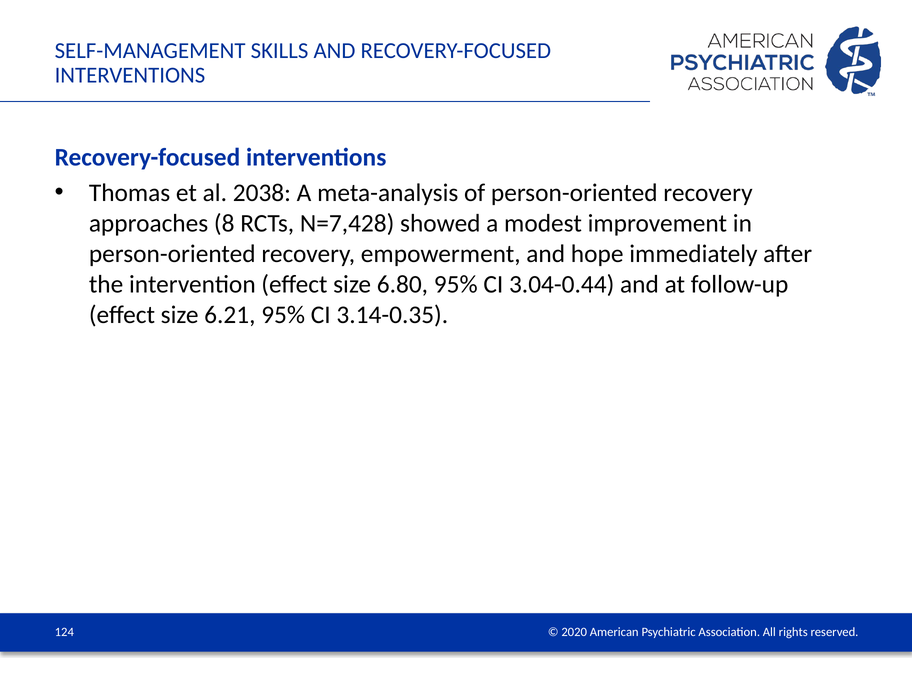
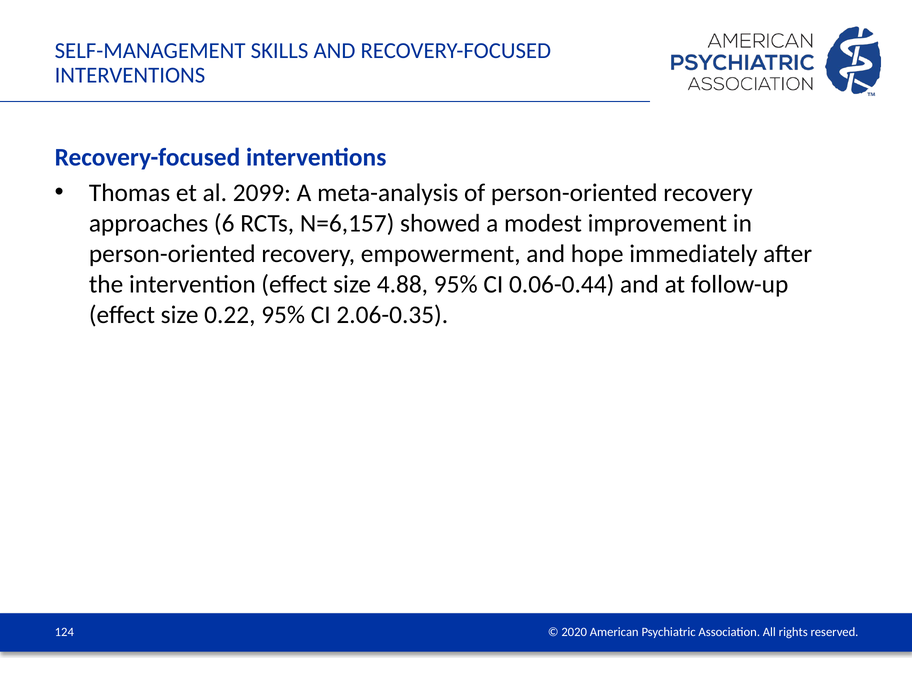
2038: 2038 -> 2099 (262, 193)
8: 8 -> 6 (224, 223)
N=7,428: N=7,428 -> N=6,157 (347, 223)
6.80: 6.80 -> 4.88 (402, 284)
3.04-0.44: 3.04-0.44 -> 0.06-0.44 (562, 284)
6.21: 6.21 -> 0.22 (230, 315)
3.14-0.35: 3.14-0.35 -> 2.06-0.35 (392, 315)
